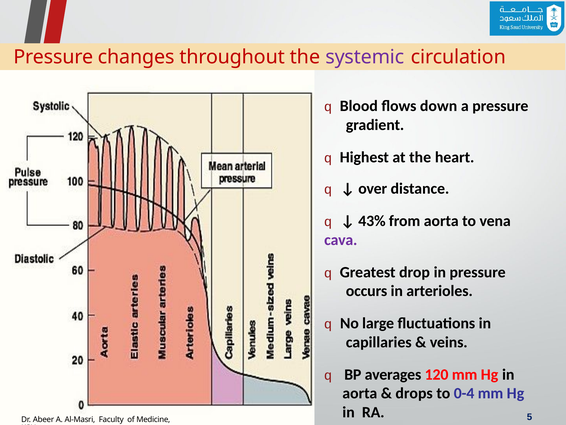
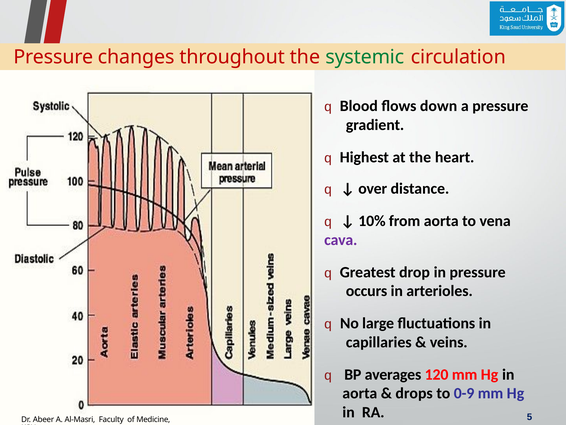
systemic colour: purple -> green (365, 57)
43%: 43% -> 10% (372, 221)
0-4: 0-4 -> 0-9 (464, 393)
